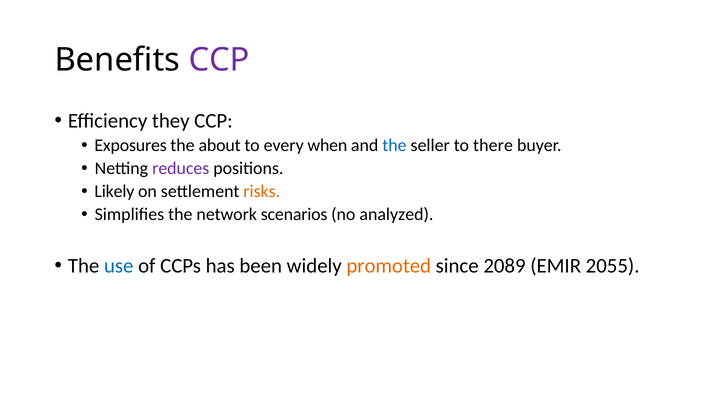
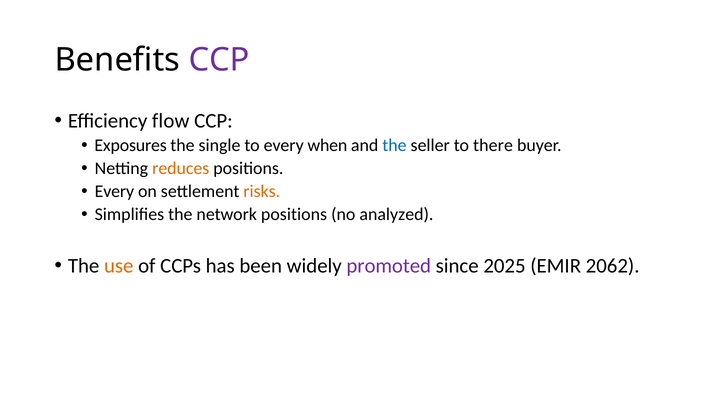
they: they -> flow (171, 121)
about: about -> single (220, 145)
reduces colour: purple -> orange (181, 169)
Likely: Likely -> Every (114, 192)
network scenarios: scenarios -> positions (294, 215)
use colour: blue -> orange (119, 266)
promoted colour: orange -> purple (389, 266)
2089: 2089 -> 2025 (504, 266)
2055: 2055 -> 2062 (613, 266)
